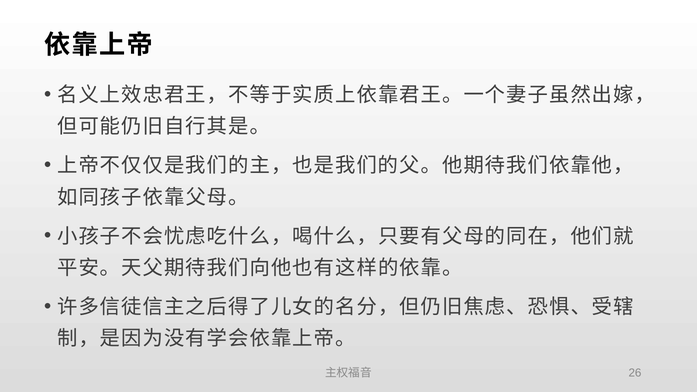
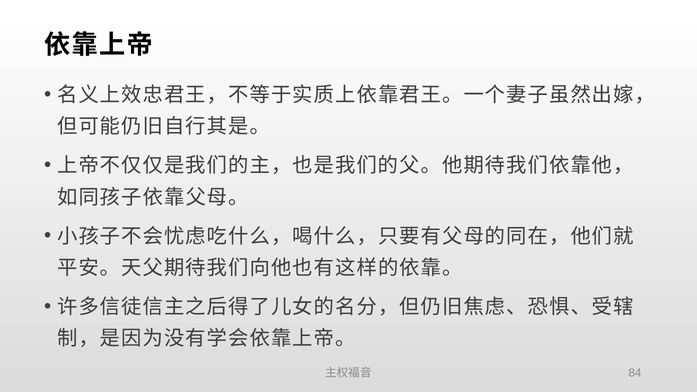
26: 26 -> 84 (635, 373)
